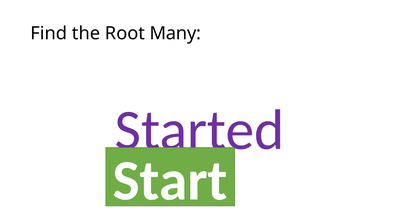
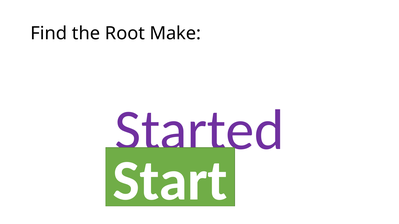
Many: Many -> Make (175, 34)
